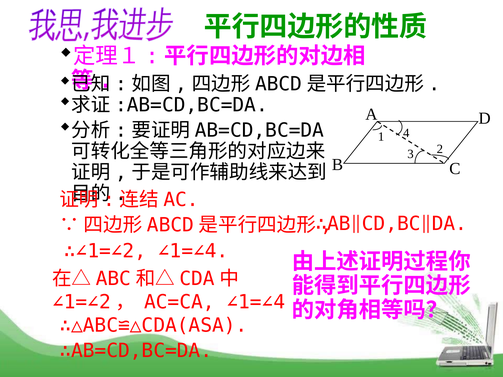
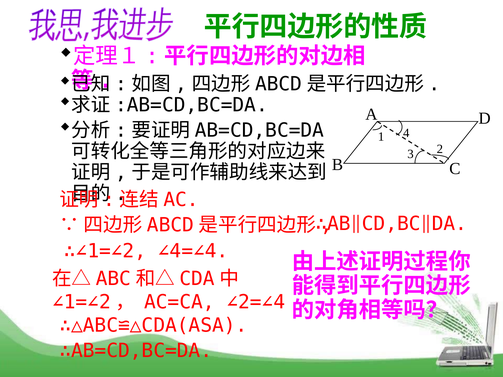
∴∠1=∠2 ∠1=∠4: ∠1=∠4 -> ∠4=∠4 (193, 251)
AC=CA ∠1=∠4: ∠1=∠4 -> ∠2=∠4 (256, 302)
